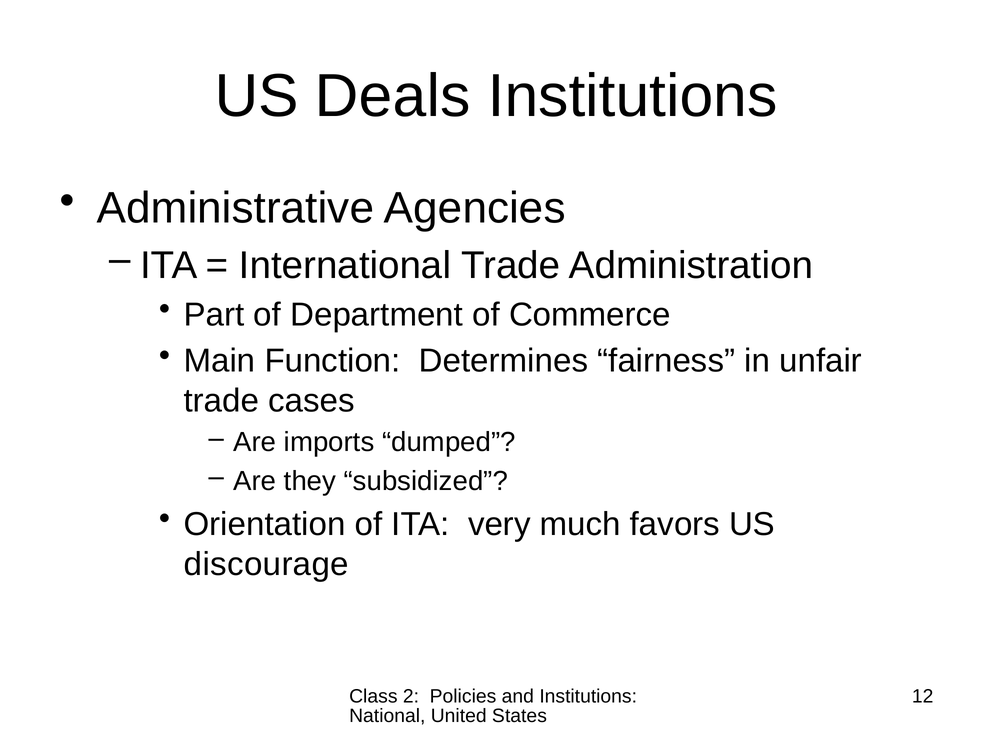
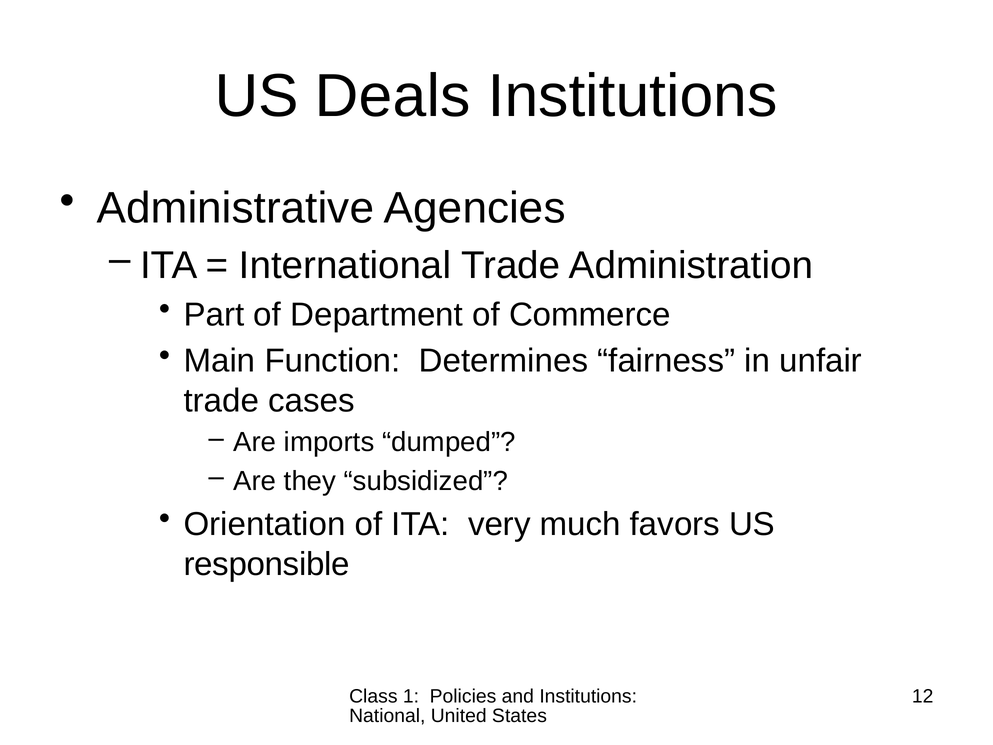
discourage: discourage -> responsible (267, 564)
2: 2 -> 1 (411, 696)
